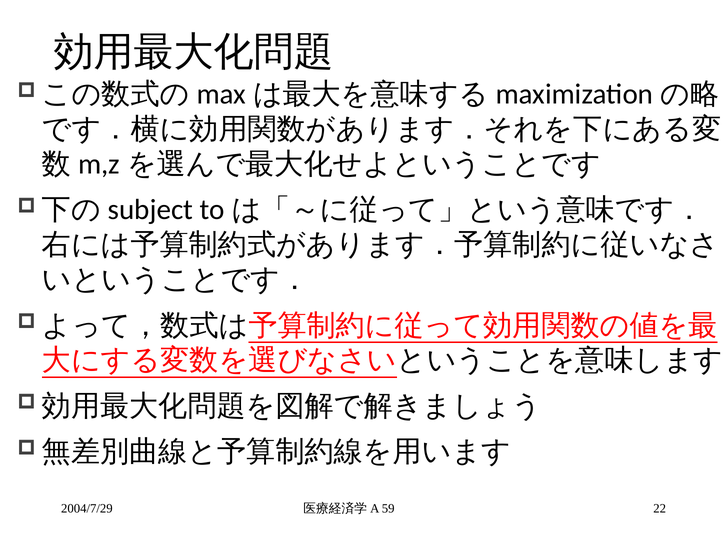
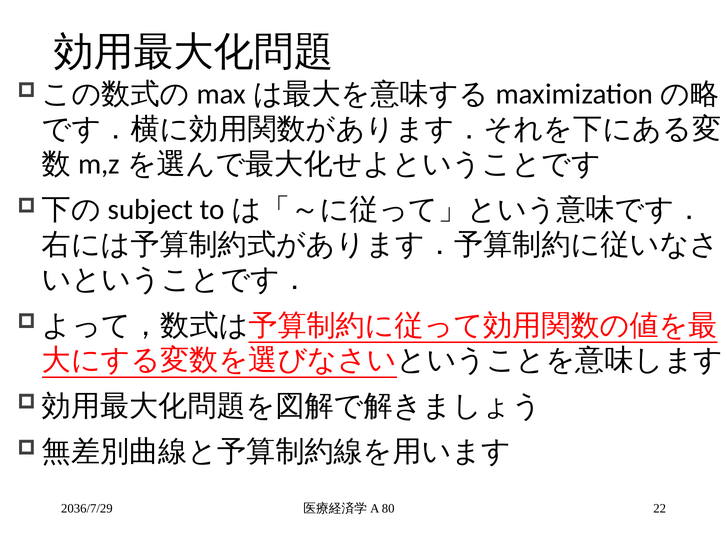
2004/7/29: 2004/7/29 -> 2036/7/29 (87, 509)
59: 59 -> 80 (388, 509)
